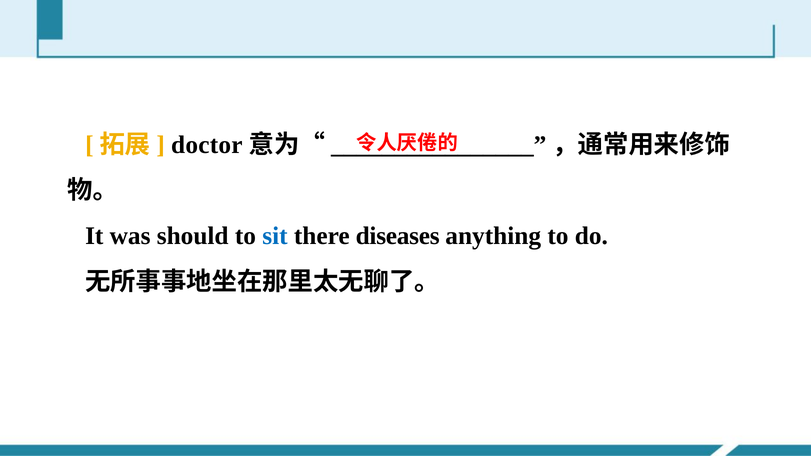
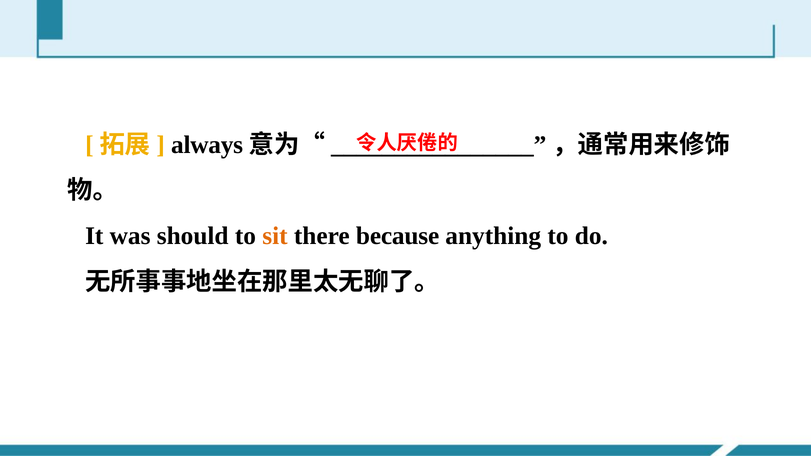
doctor: doctor -> always (207, 145)
sit colour: blue -> orange (275, 236)
diseases: diseases -> because (398, 236)
